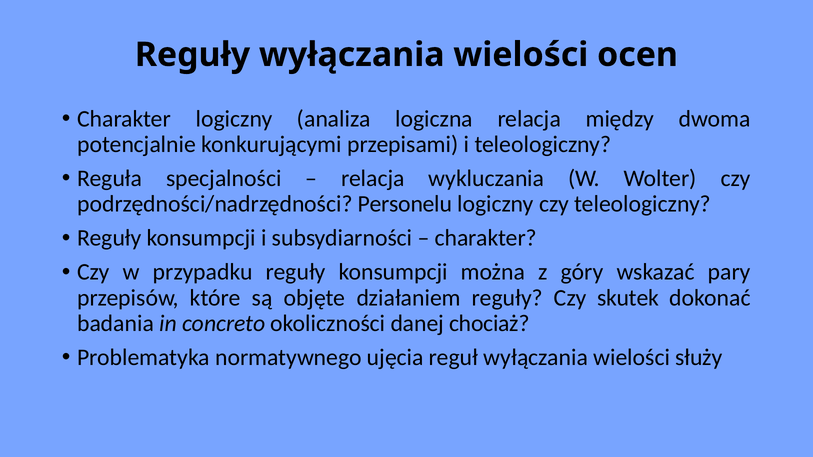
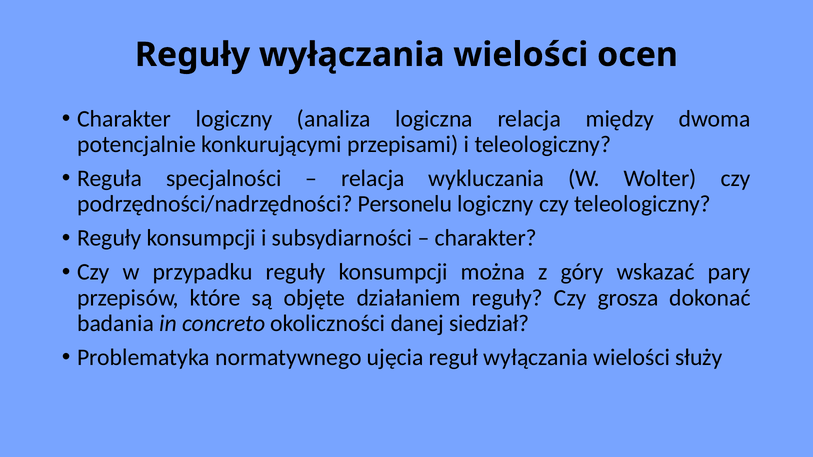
skutek: skutek -> grosza (628, 298)
chociaż: chociaż -> siedział (489, 323)
